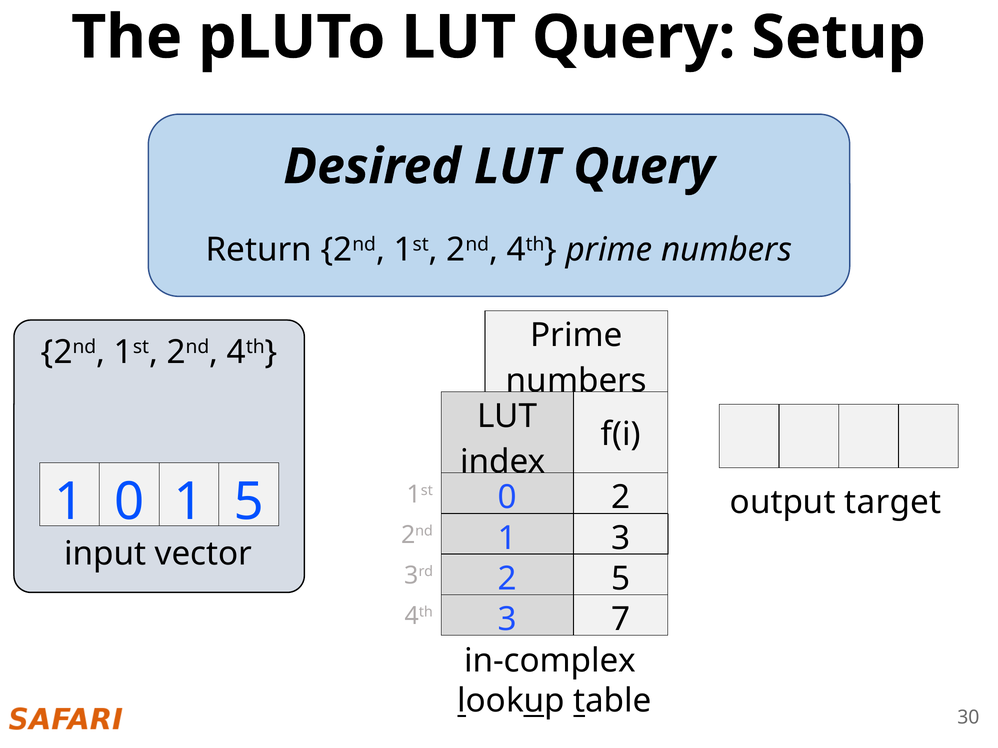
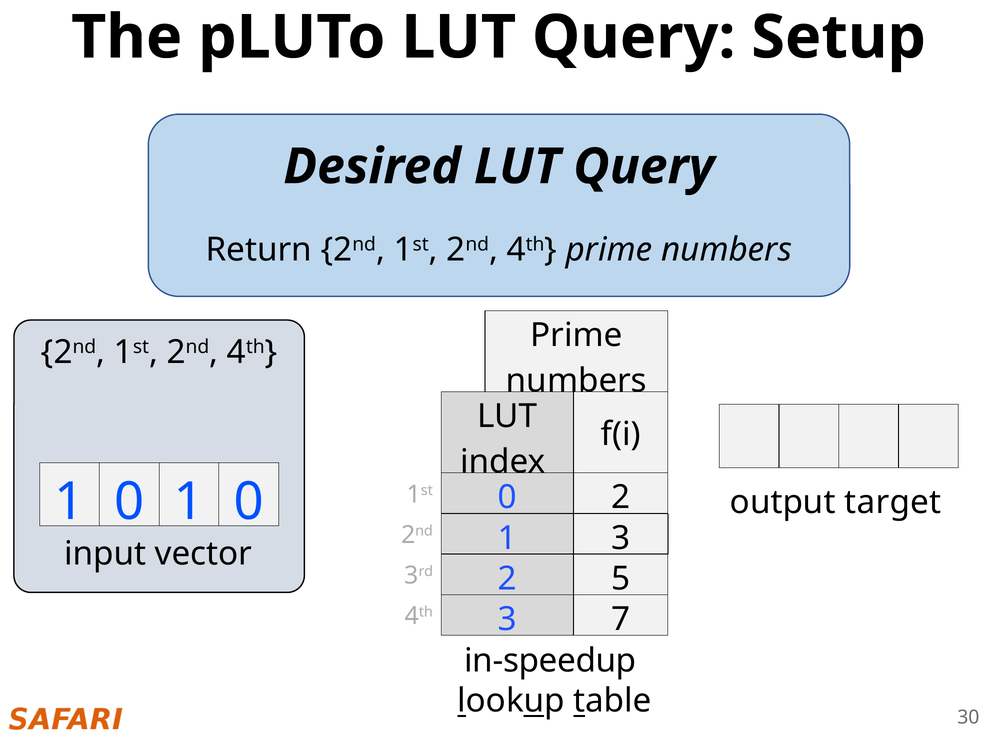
0 1 5: 5 -> 0 (249, 502)
in-complex: in-complex -> in-speedup (550, 661)
